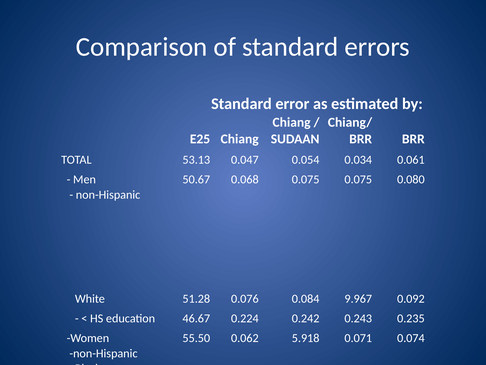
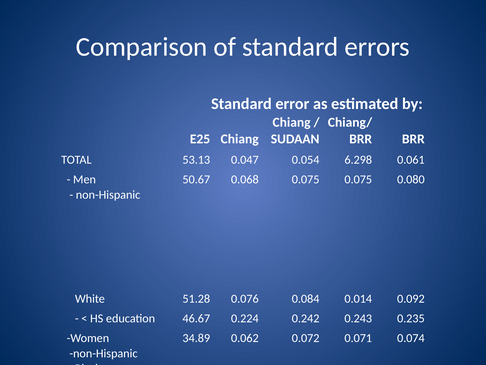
0.034: 0.034 -> 6.298 (358, 159)
9.967: 9.967 -> 0.014 (358, 298)
55.50: 55.50 -> 34.89 (196, 338)
5.918: 5.918 -> 0.072 (306, 338)
